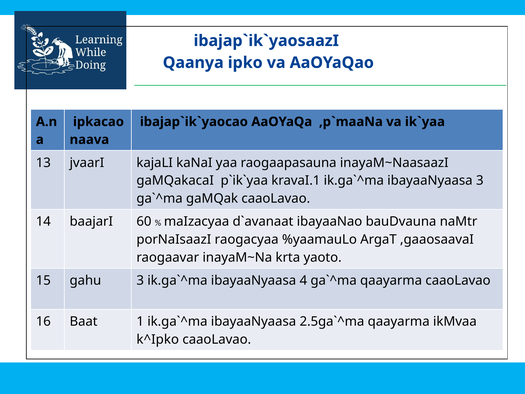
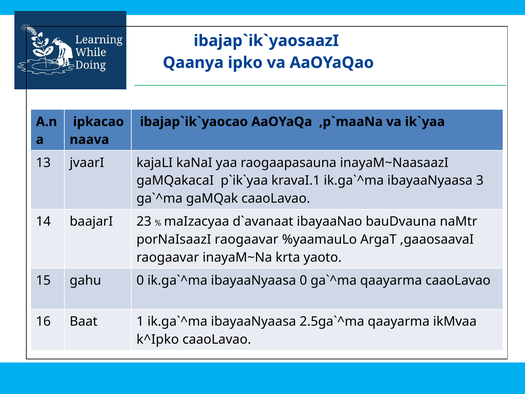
60: 60 -> 23 (144, 222)
porNaIsaazI raogacyaa: raogacyaa -> raogaavar (247, 239)
gahu 3: 3 -> 0 (140, 280)
ibayaaNyaasa 4: 4 -> 0 (303, 280)
